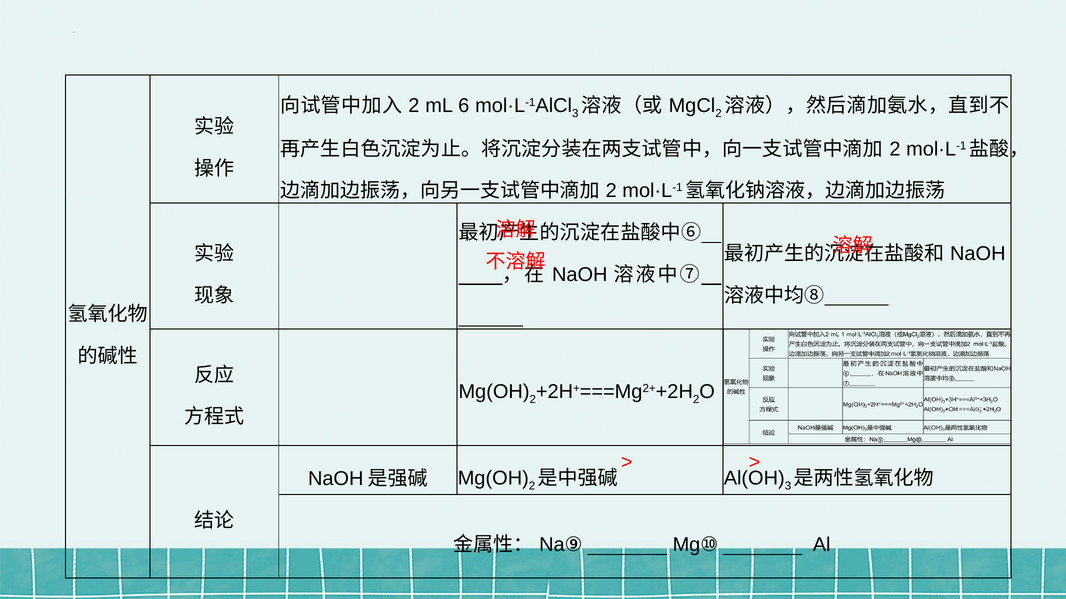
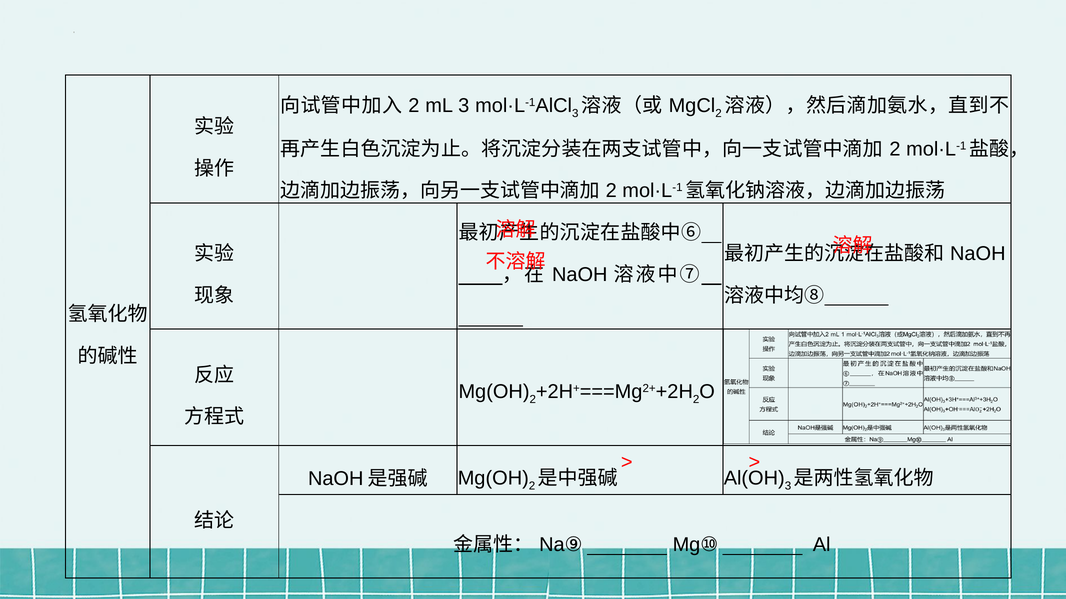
mL 6: 6 -> 3 (464, 106)
